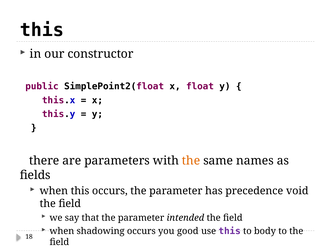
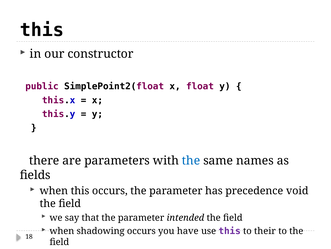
the colour: orange -> blue (191, 160)
good: good -> have (188, 230)
body: body -> their (265, 230)
